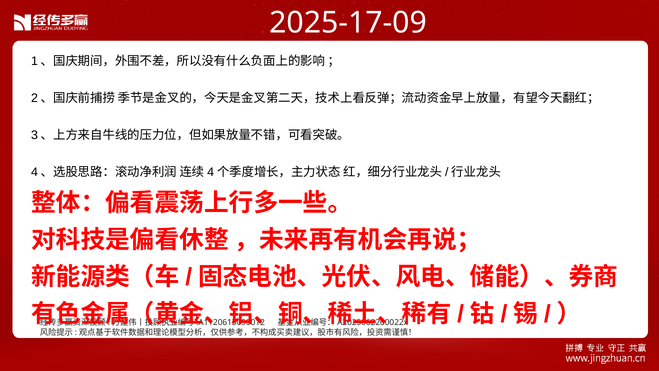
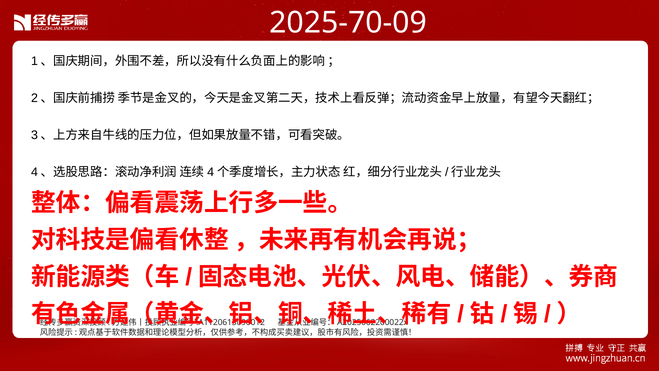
2025-17-09: 2025-17-09 -> 2025-70-09 (348, 23)
